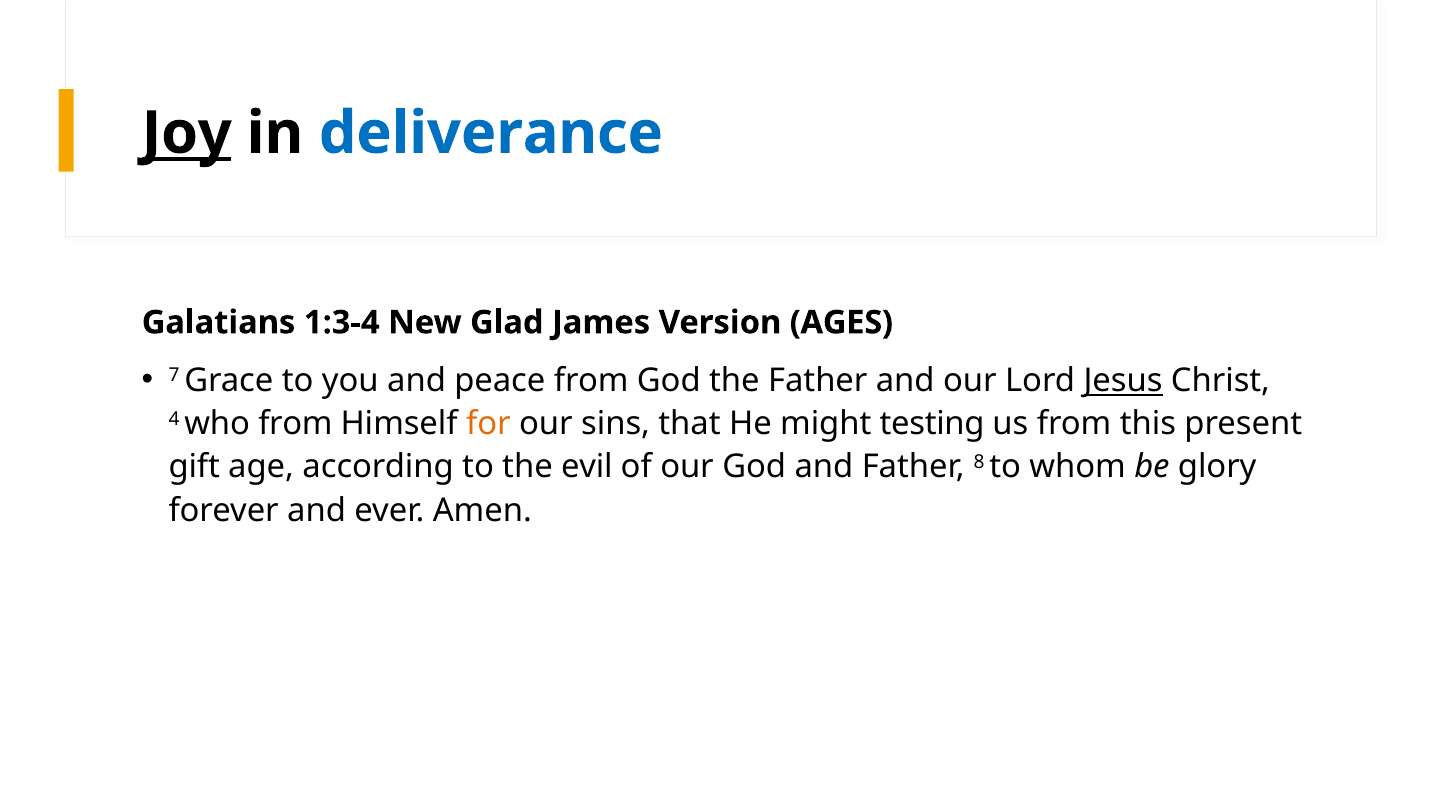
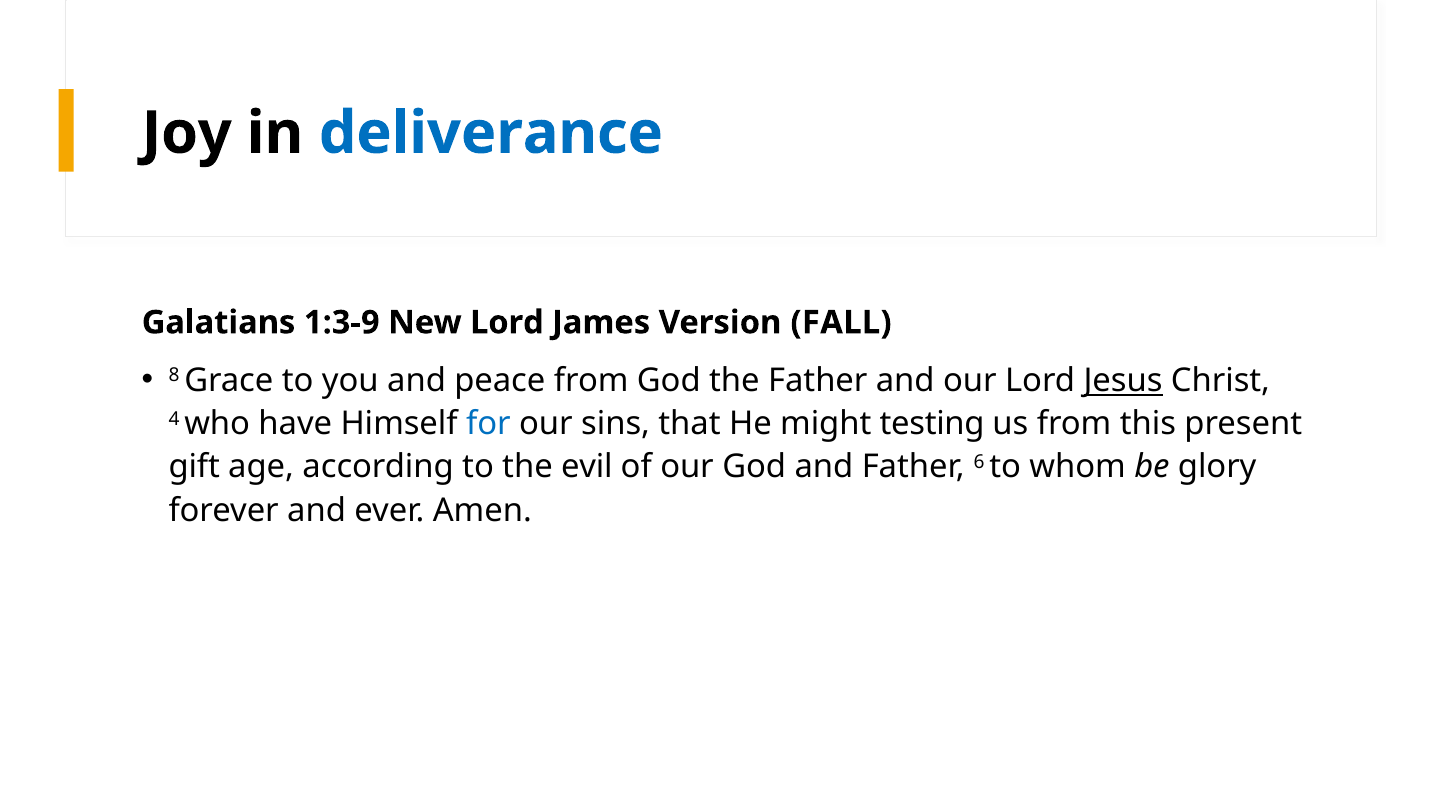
Joy underline: present -> none (187, 133)
1:3-4: 1:3-4 -> 1:3-9 (342, 323)
New Glad: Glad -> Lord (507, 323)
AGES: AGES -> FALL (841, 323)
7: 7 -> 8 (174, 375)
who from: from -> have (295, 424)
for colour: orange -> blue (488, 424)
8: 8 -> 6 (979, 462)
